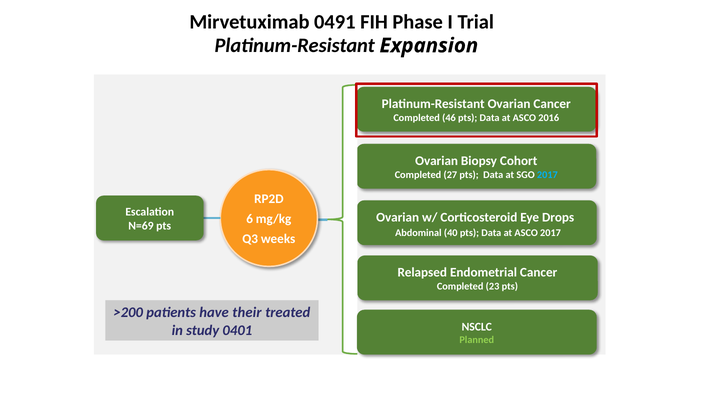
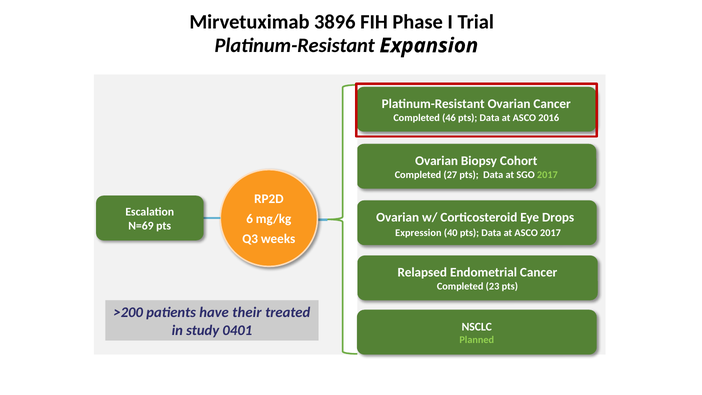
0491: 0491 -> 3896 (335, 22)
2017 colour: light blue -> light green (547, 175)
Abdominal: Abdominal -> Expression (418, 233)
